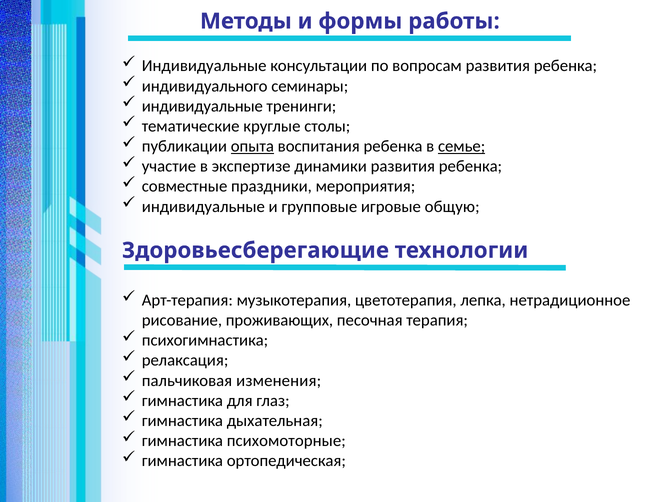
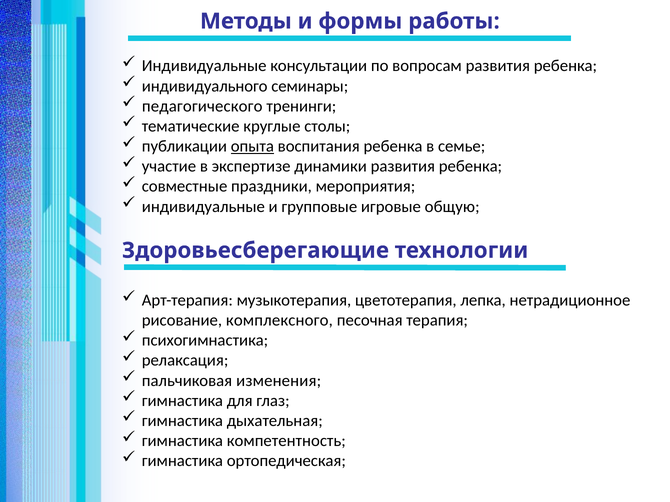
индивидуальные: индивидуальные -> педагогического (202, 106)
семье underline: present -> none (462, 146)
проживающих: проживающих -> комплексного (279, 321)
психомоторные: психомоторные -> компетентность (286, 441)
